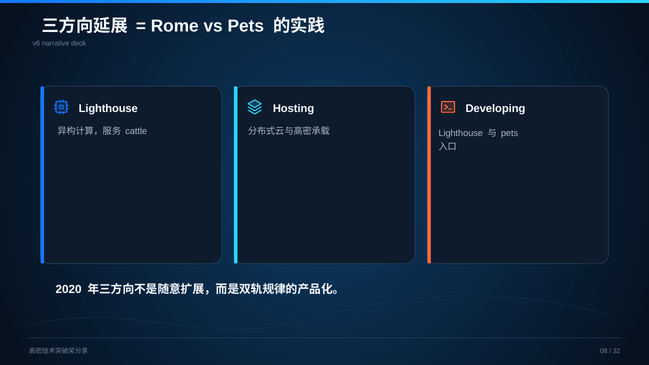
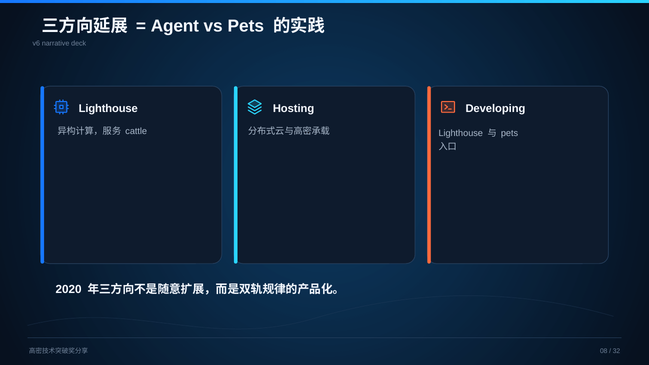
Rome: Rome -> Agent (175, 26)
